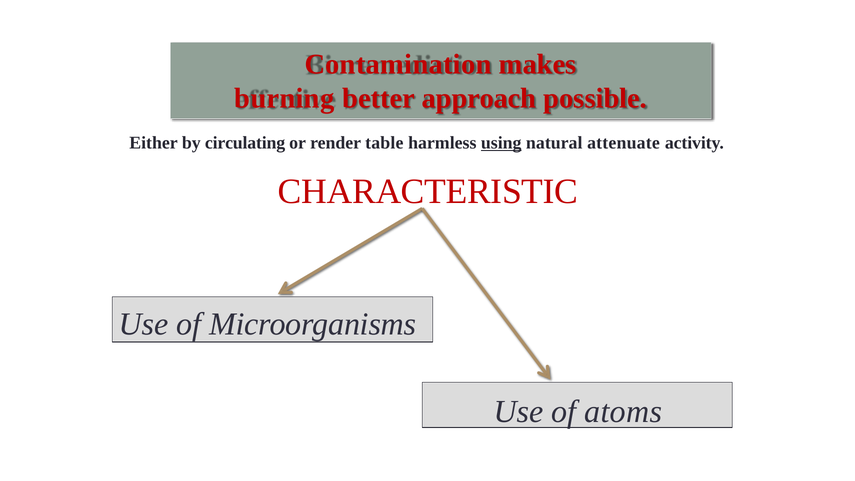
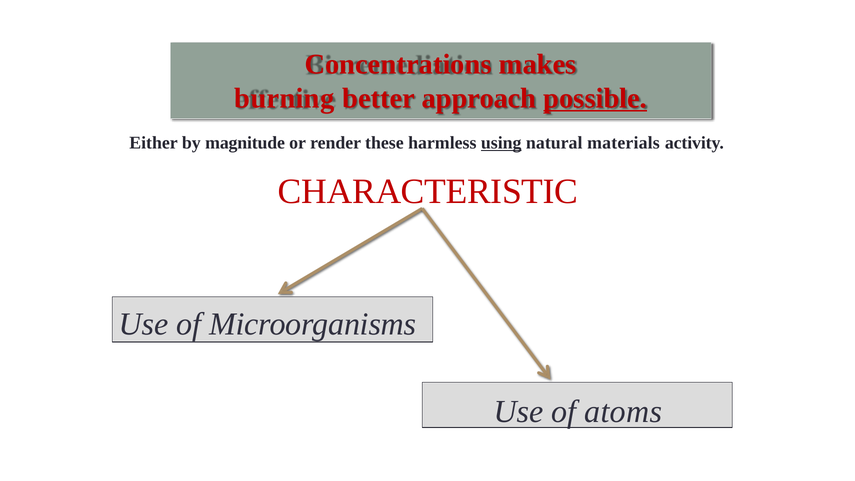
Contamination: Contamination -> Concentrations (398, 64)
possible underline: none -> present (595, 98)
circulating: circulating -> magnitude (245, 143)
table: table -> these (384, 143)
attenuate: attenuate -> materials (623, 143)
